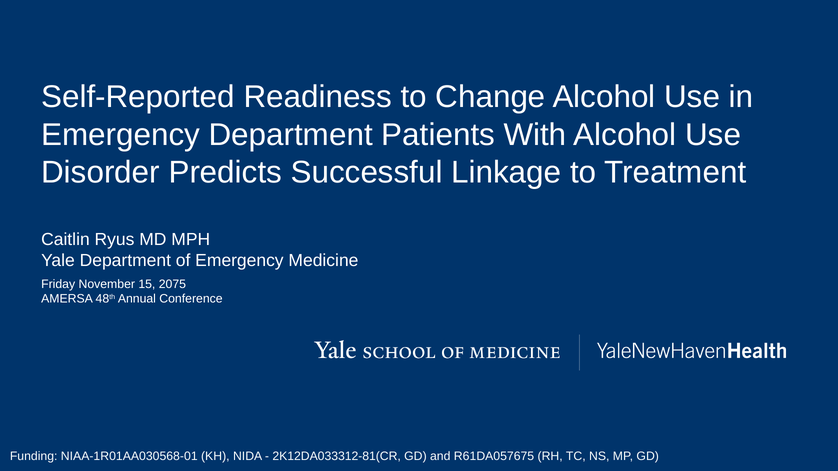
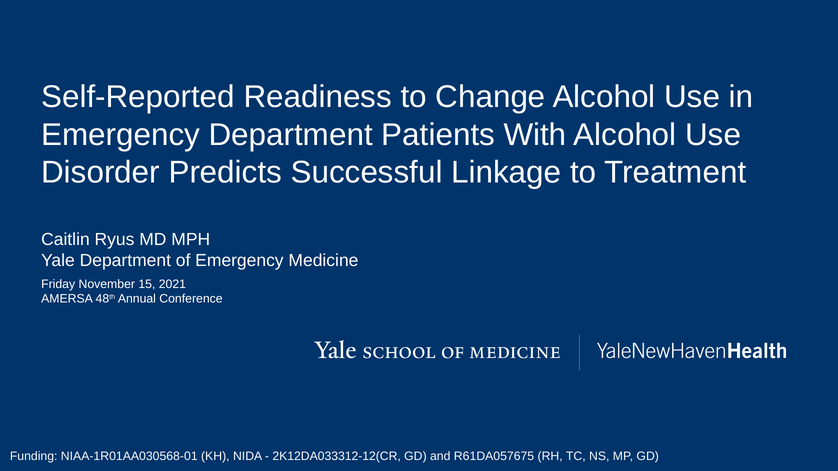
2075: 2075 -> 2021 (172, 284)
2K12DA033312-81(CR: 2K12DA033312-81(CR -> 2K12DA033312-12(CR (337, 456)
